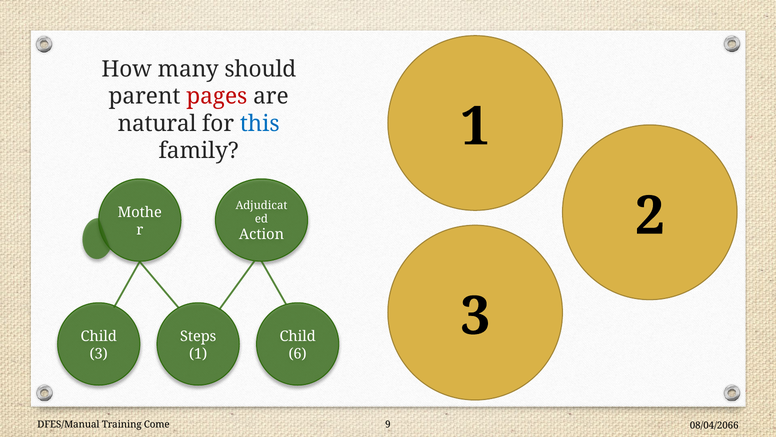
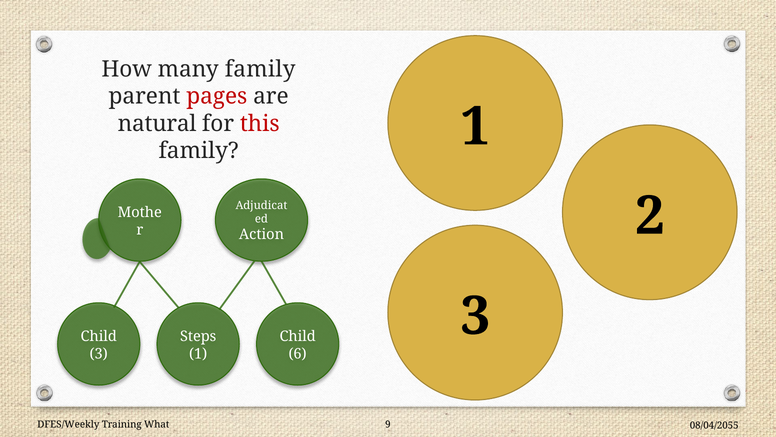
many should: should -> family (260, 69)
this colour: blue -> red (260, 123)
DFES/Manual: DFES/Manual -> DFES/Weekly (68, 424)
Come: Come -> What (157, 424)
08/04/2066: 08/04/2066 -> 08/04/2055 (714, 425)
